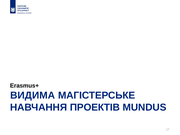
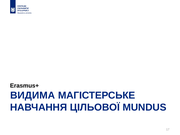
ПРОЕКТІВ: ПРОЕКТІВ -> ЦІЛЬОВОЇ (95, 107)
